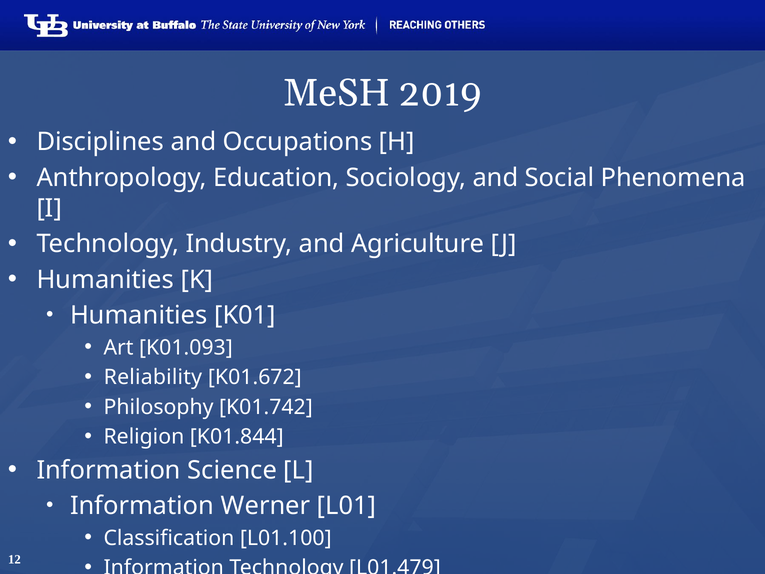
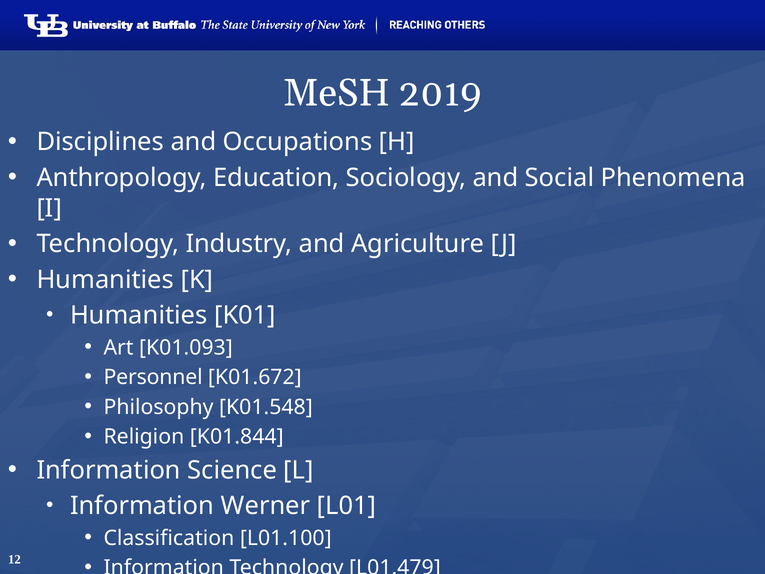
Reliability: Reliability -> Personnel (153, 377)
K01.742: K01.742 -> K01.548 (266, 407)
